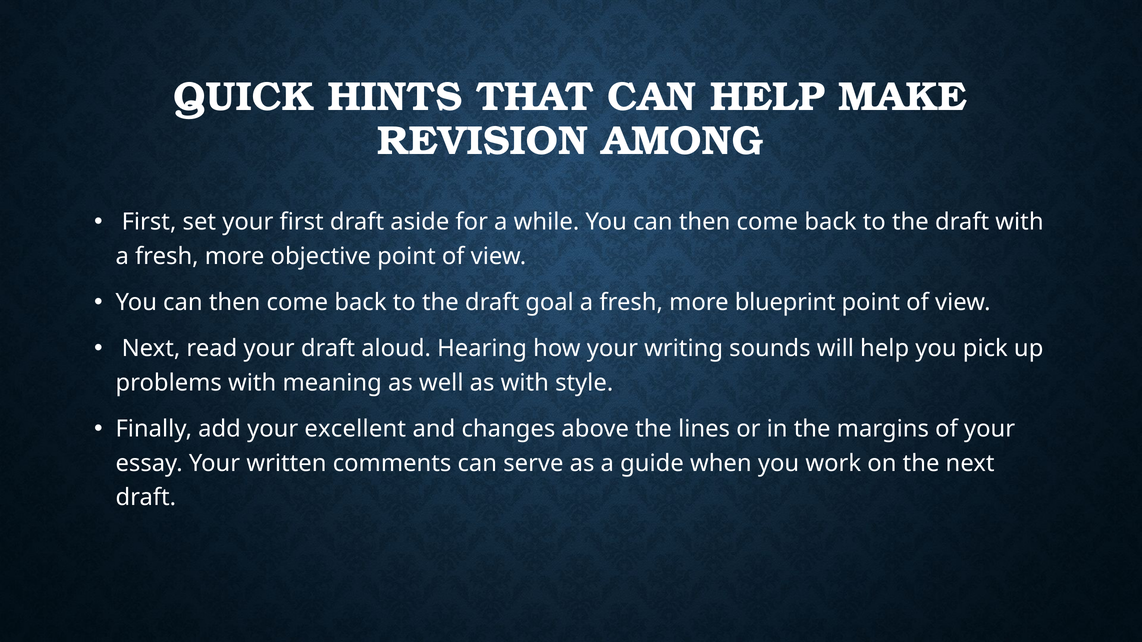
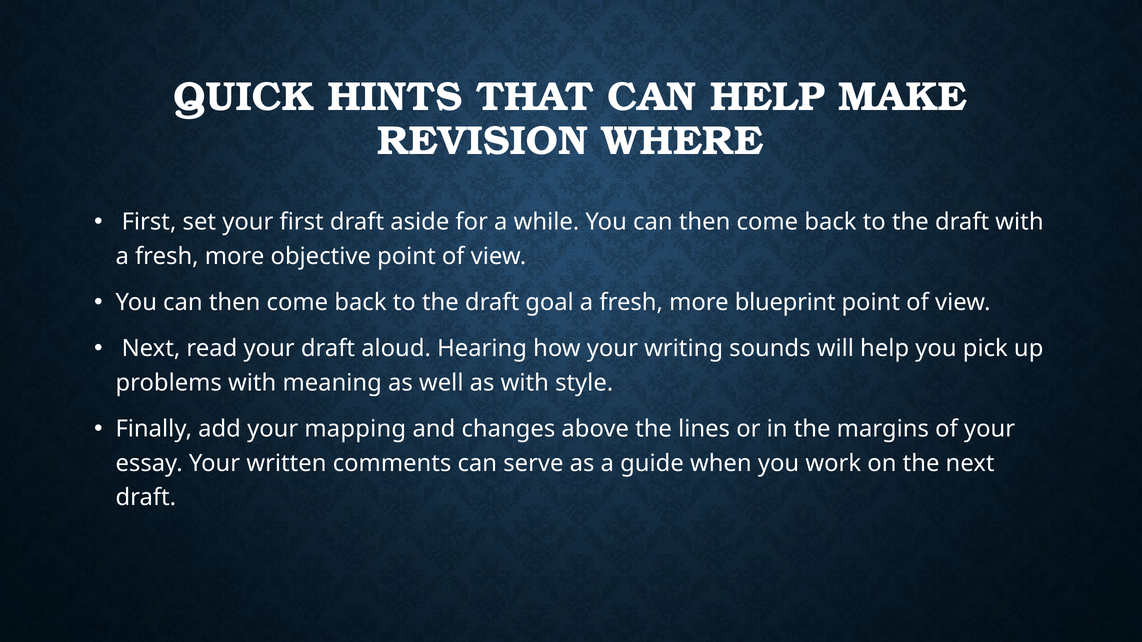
AMONG: AMONG -> WHERE (682, 141)
excellent: excellent -> mapping (355, 429)
